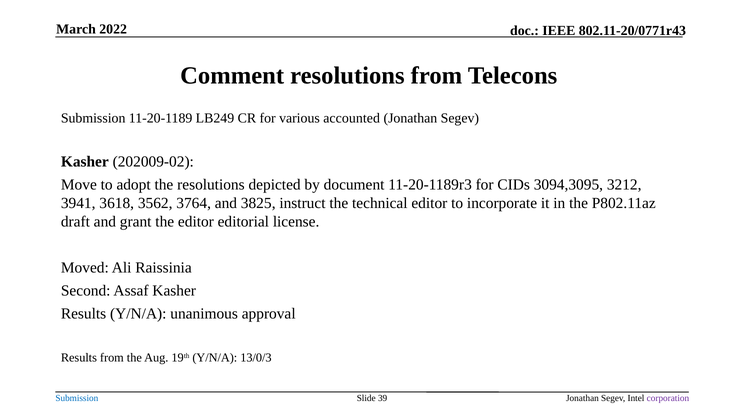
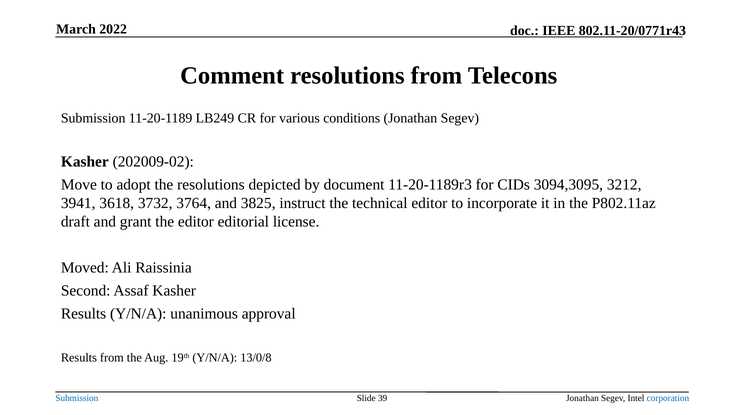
accounted: accounted -> conditions (352, 118)
3562: 3562 -> 3732 (155, 203)
13/0/3: 13/0/3 -> 13/0/8 (256, 358)
corporation colour: purple -> blue (668, 398)
